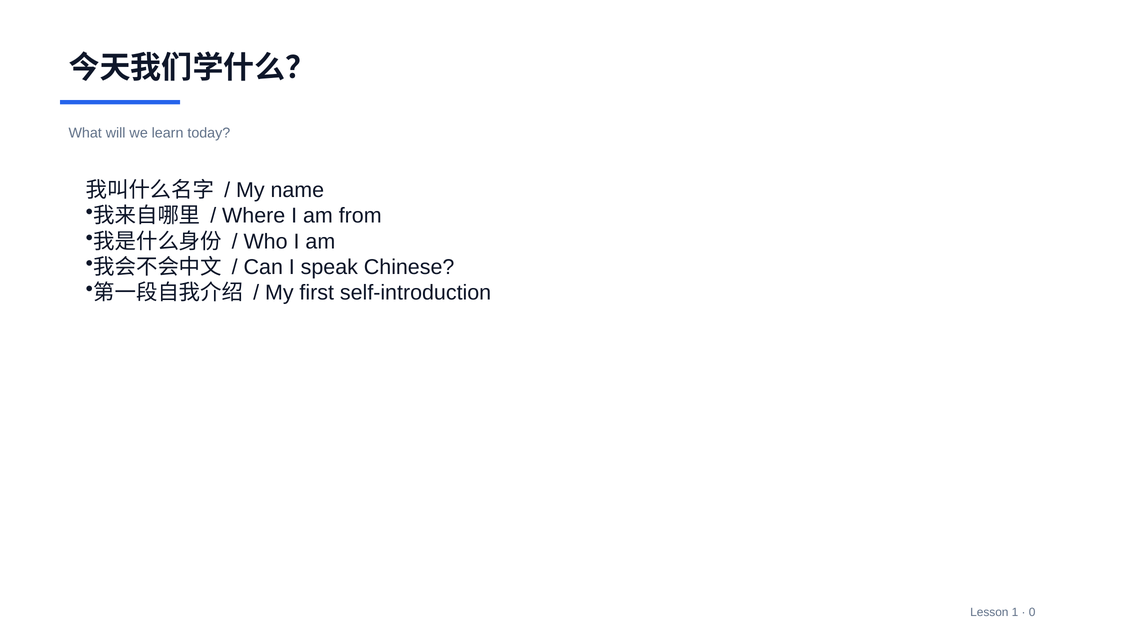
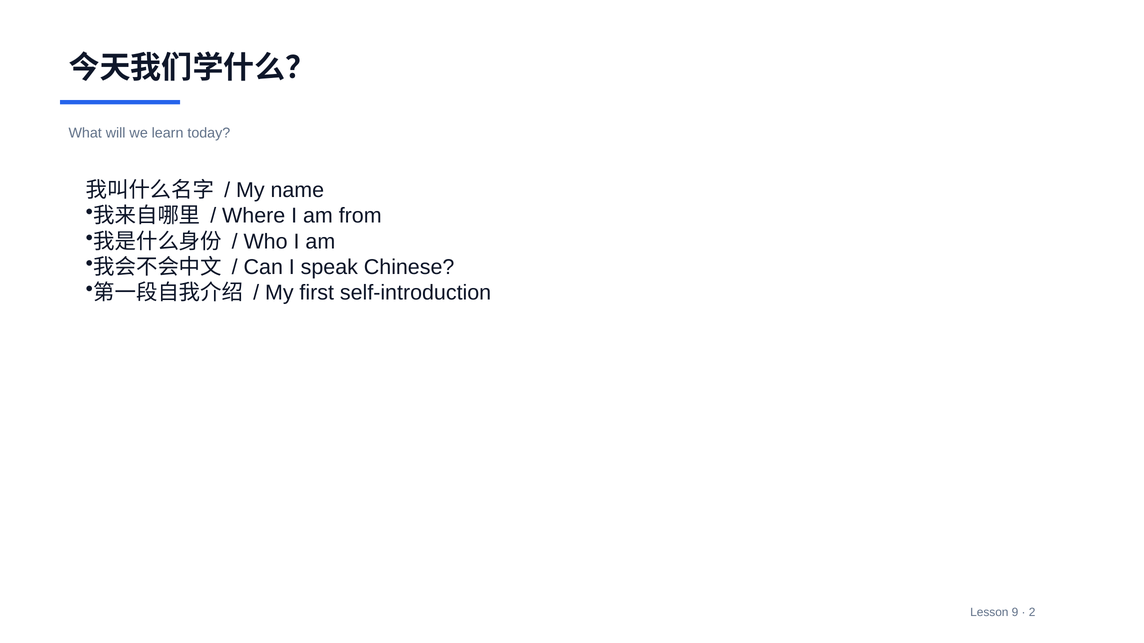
1: 1 -> 9 (1015, 613)
0: 0 -> 2 (1032, 613)
